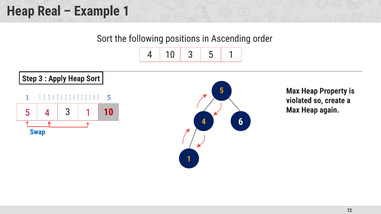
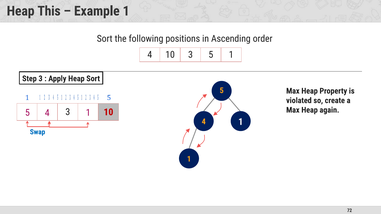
Real: Real -> This (49, 11)
6: 6 -> 1 (241, 122)
